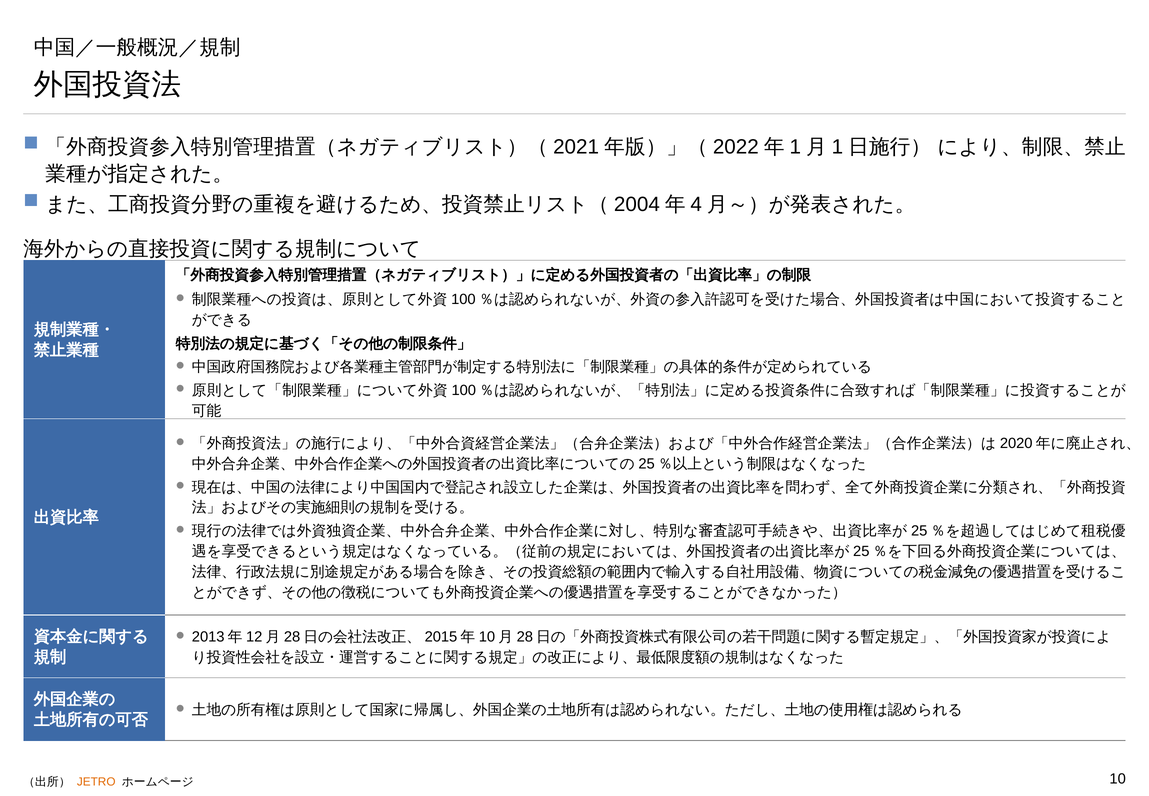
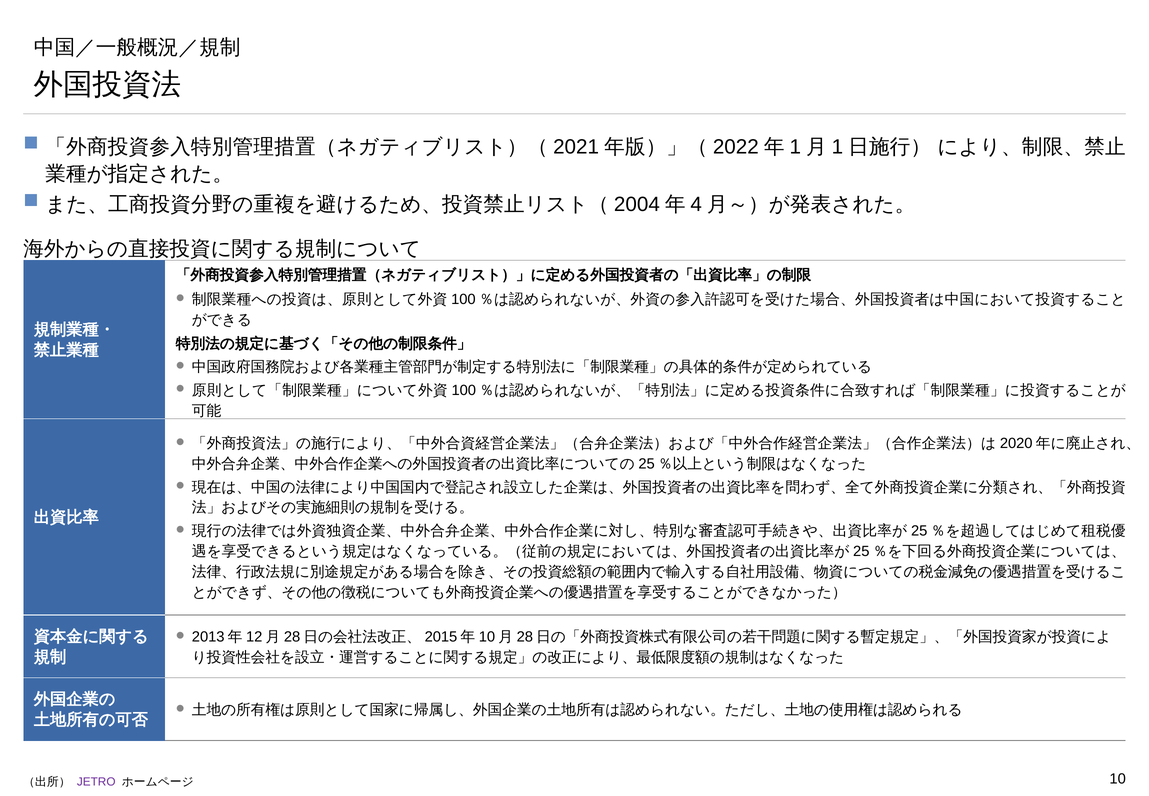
JETRO colour: orange -> purple (96, 781)
